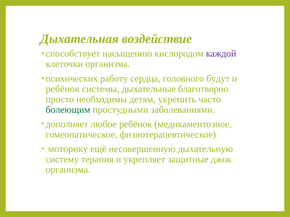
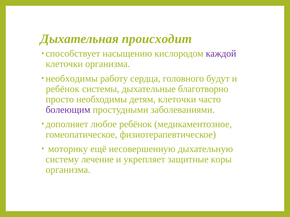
воздействие: воздействие -> происходит (157, 39)
психических: психических -> необходимы (72, 79)
детям укрепить: укрепить -> клеточки (177, 99)
болеющим colour: green -> purple (68, 110)
терапия: терапия -> лечение (97, 160)
джок: джок -> коры (221, 160)
